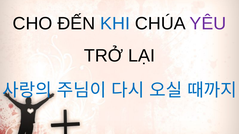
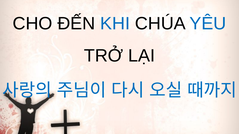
YÊU colour: purple -> blue (208, 24)
